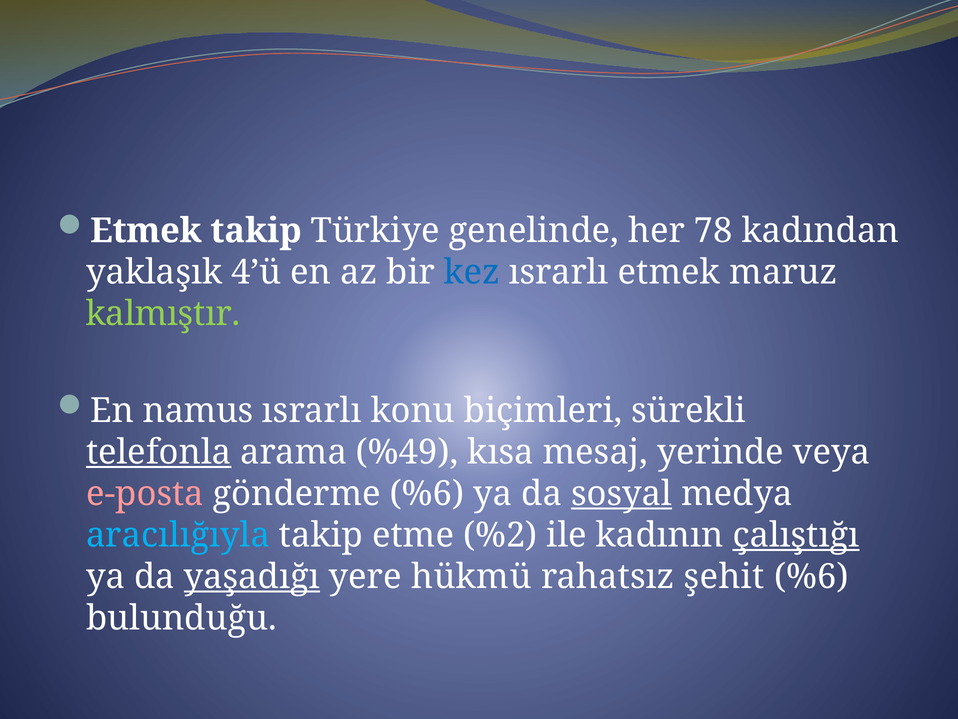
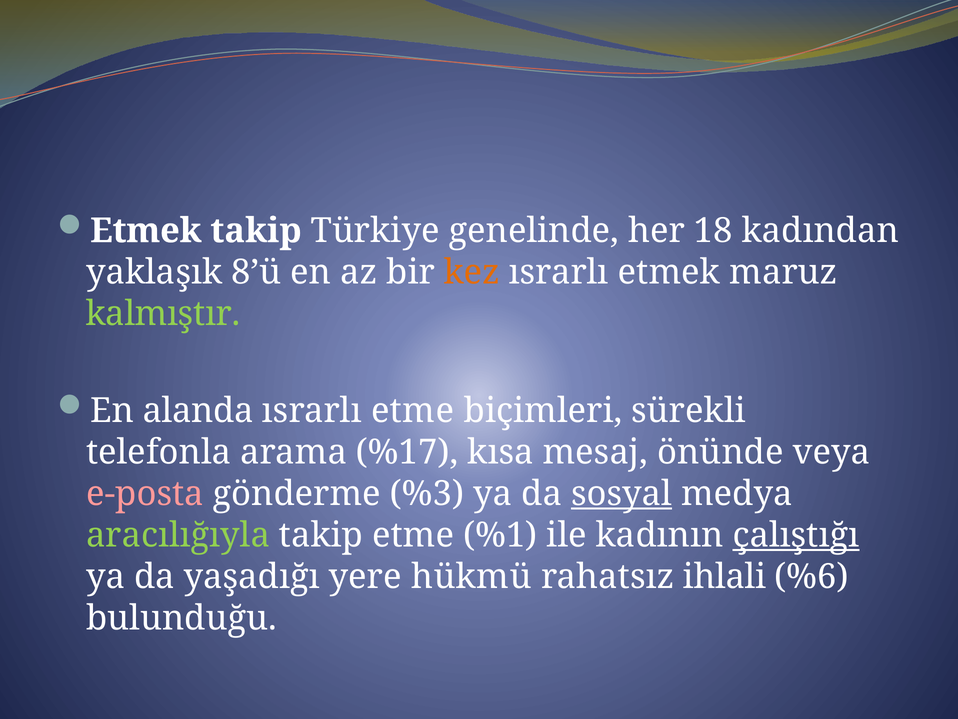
78: 78 -> 18 (713, 231)
4’ü: 4’ü -> 8’ü (256, 272)
kez colour: blue -> orange (472, 272)
namus: namus -> alanda (198, 410)
ısrarlı konu: konu -> etme (413, 410)
telefonla underline: present -> none (159, 452)
%49: %49 -> %17 (407, 452)
yerinde: yerinde -> önünde (720, 452)
gönderme %6: %6 -> %3 (427, 493)
aracılığıyla colour: light blue -> light green (178, 535)
%2: %2 -> %1 (500, 535)
yaşadığı underline: present -> none (252, 576)
şehit: şehit -> ihlali (724, 576)
